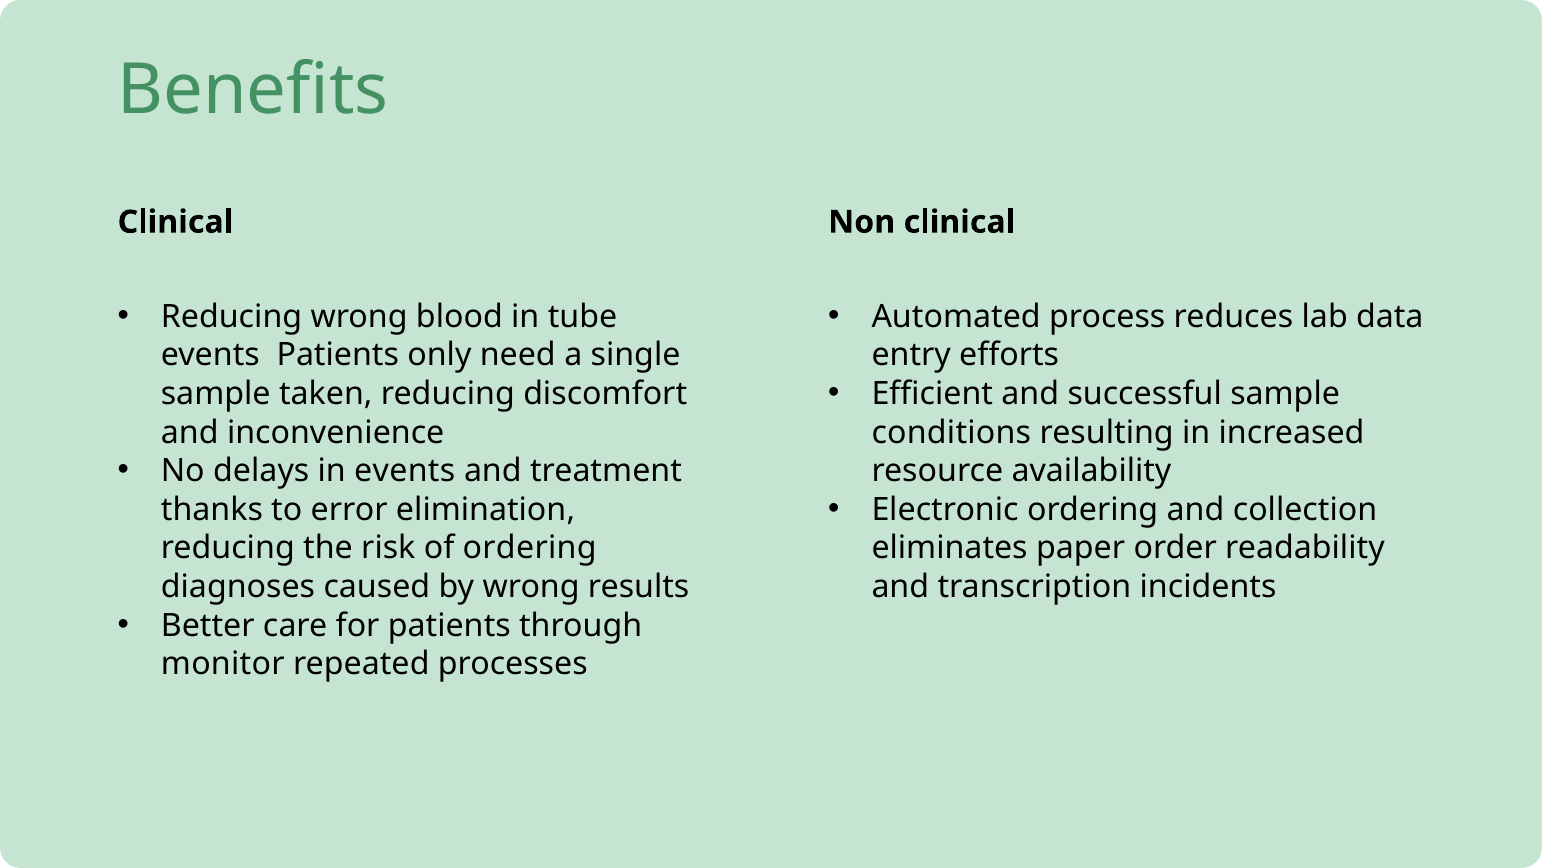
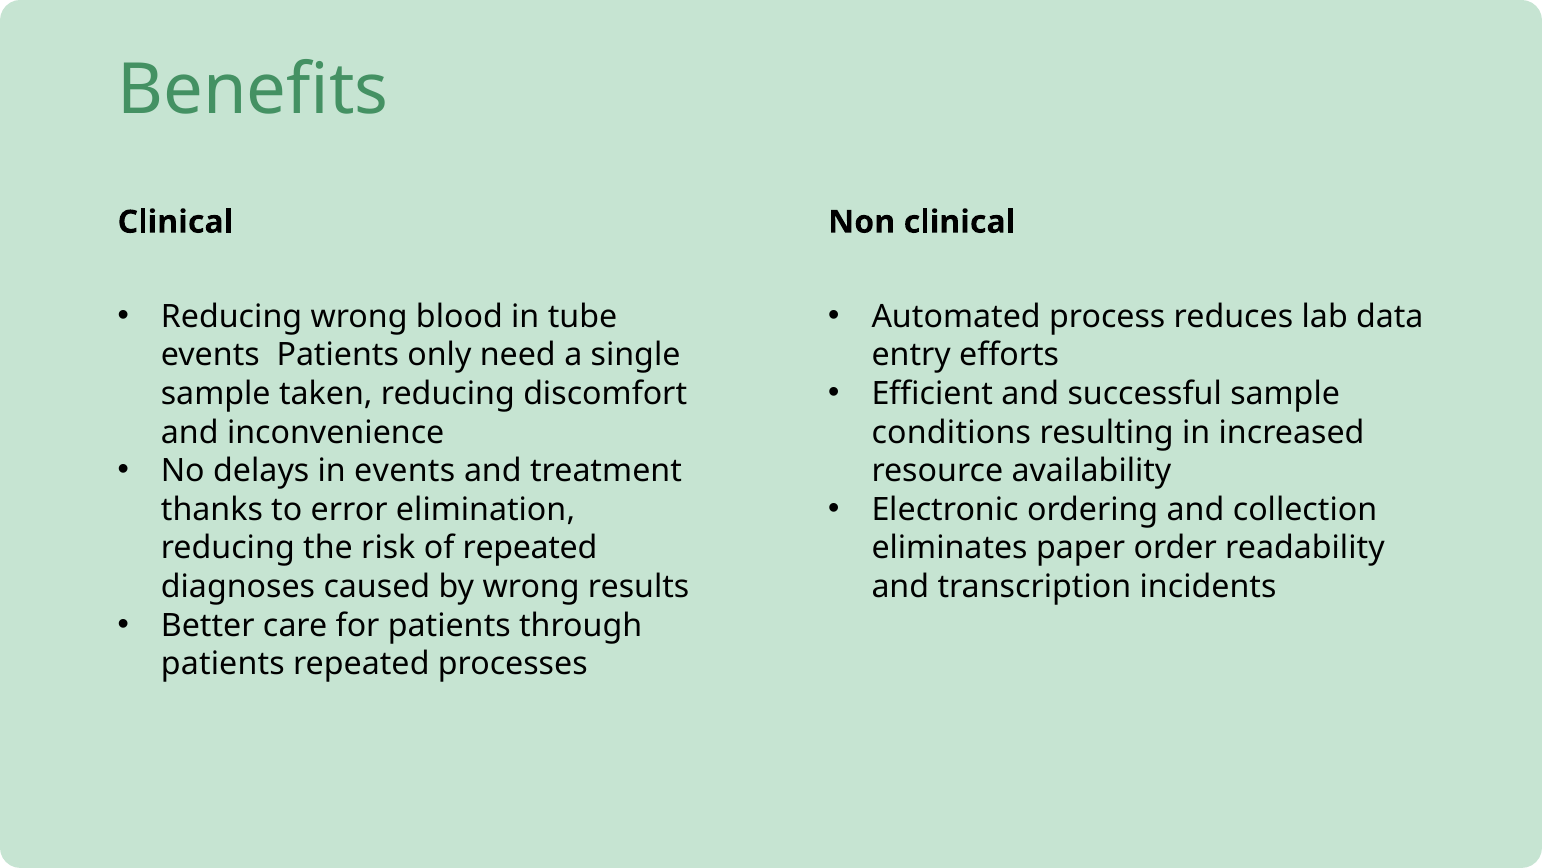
of ordering: ordering -> repeated (530, 548)
monitor: monitor -> patients (223, 664)
